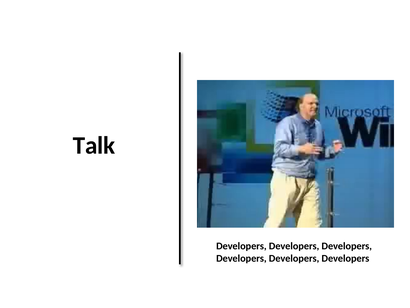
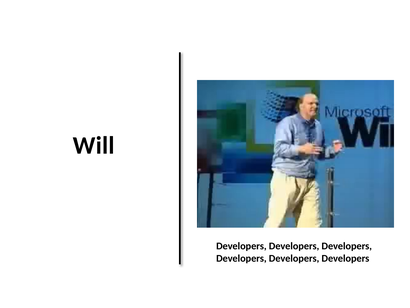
Talk: Talk -> Will (94, 145)
